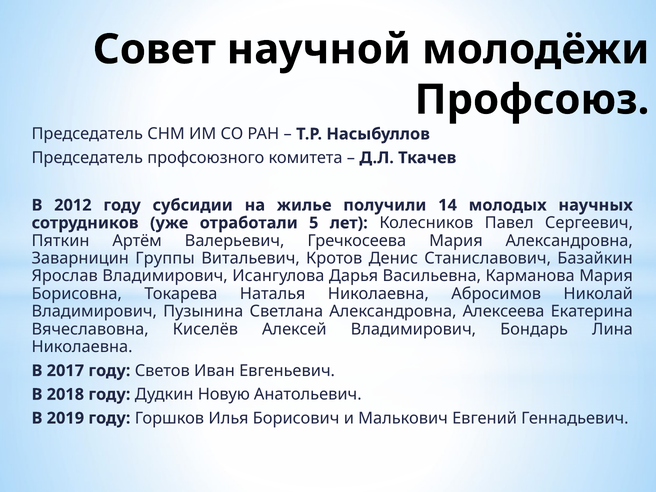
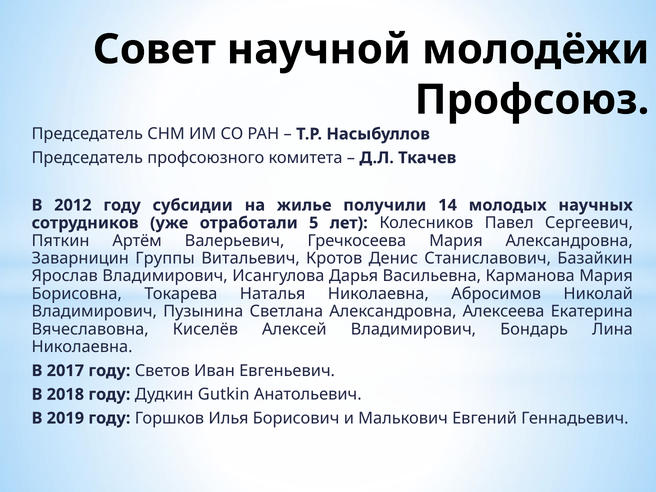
Новую: Новую -> Gutkin (224, 394)
